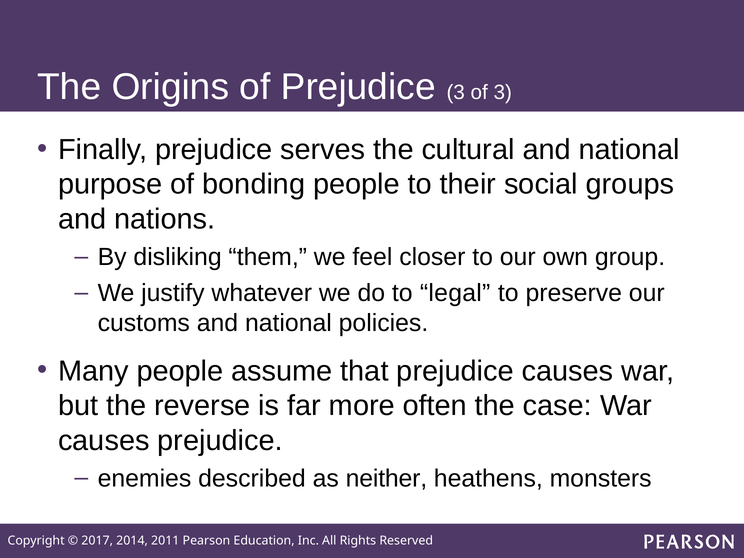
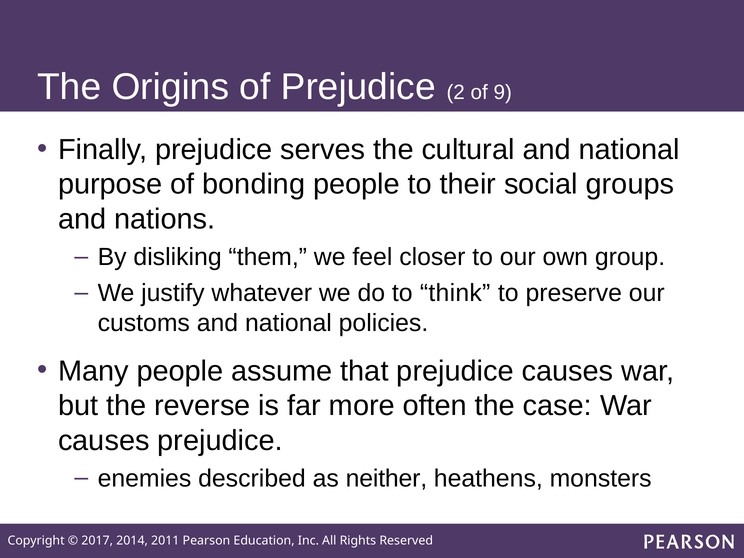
Prejudice 3: 3 -> 2 (456, 93)
of 3: 3 -> 9 (503, 93)
legal: legal -> think (455, 293)
